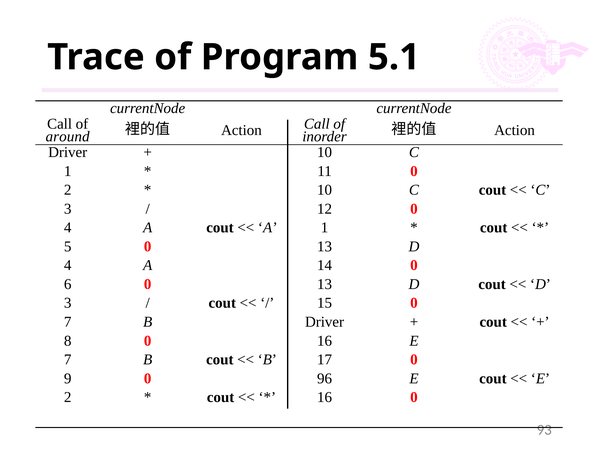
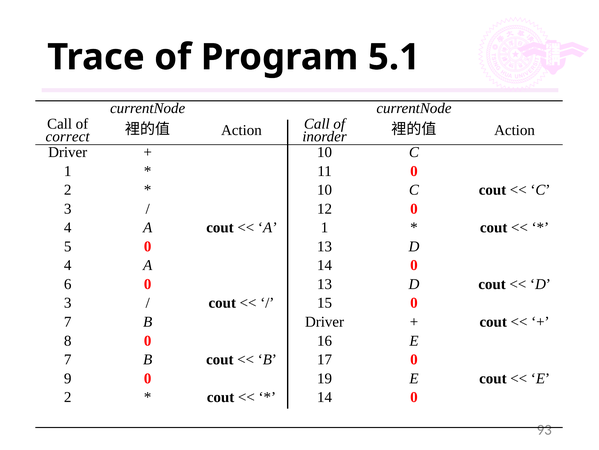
around: around -> correct (68, 136)
96: 96 -> 19 (325, 378)
16: 16 -> 14 (325, 397)
